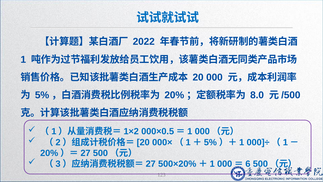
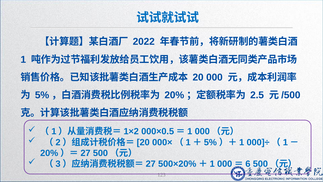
8.0: 8.0 -> 2.5 (257, 95)
